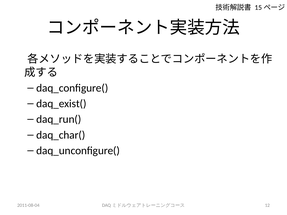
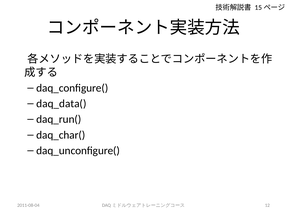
daq_exist(: daq_exist( -> daq_data( (61, 104)
